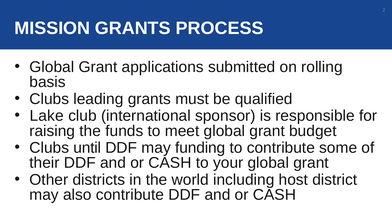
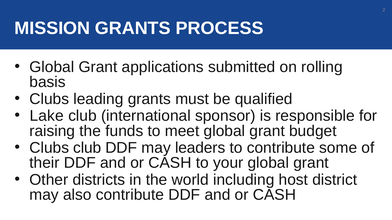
Clubs until: until -> club (87, 148)
funding: funding -> leaders (200, 148)
